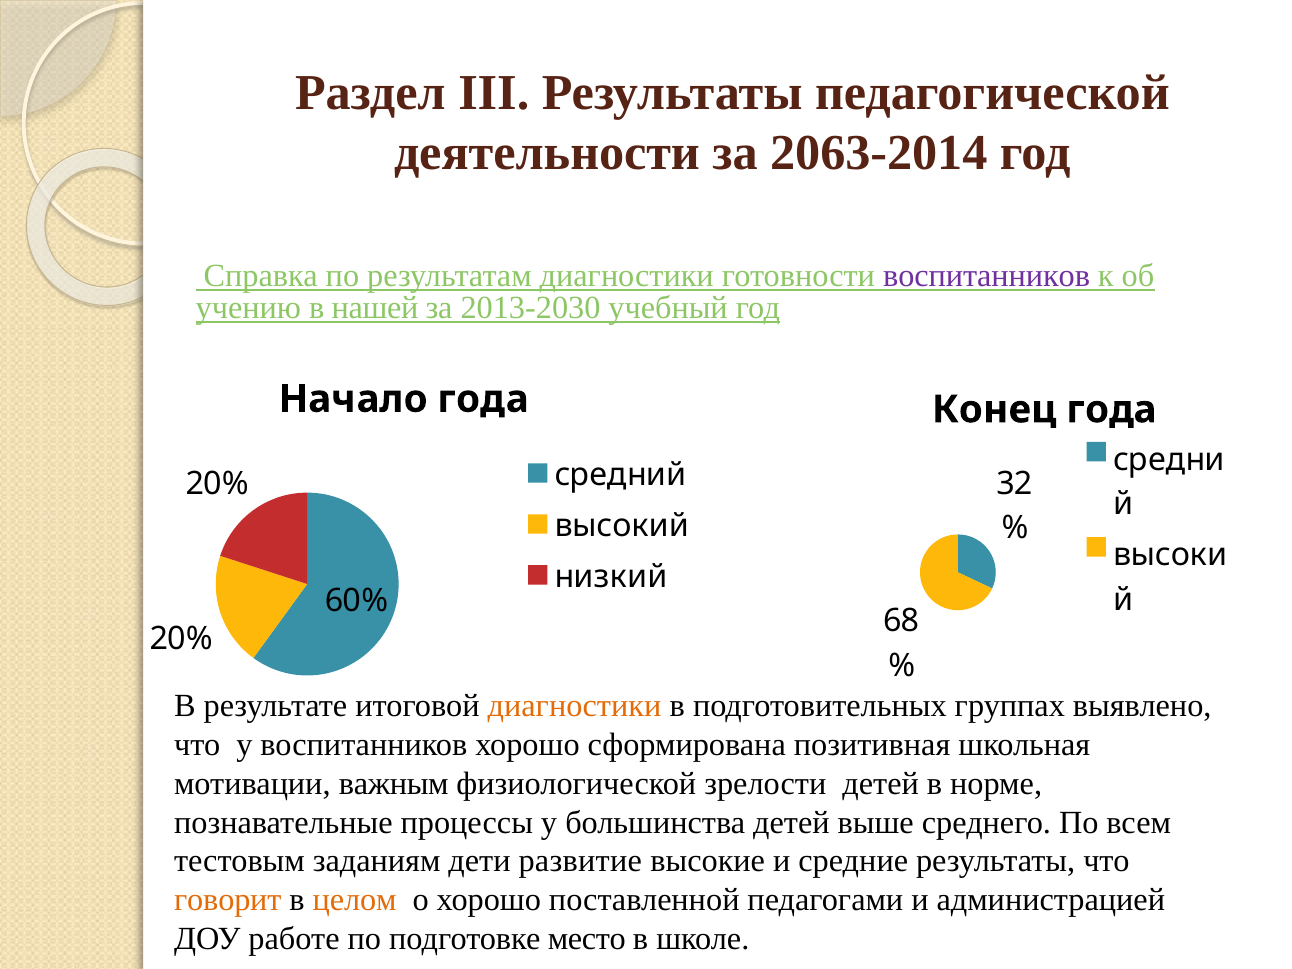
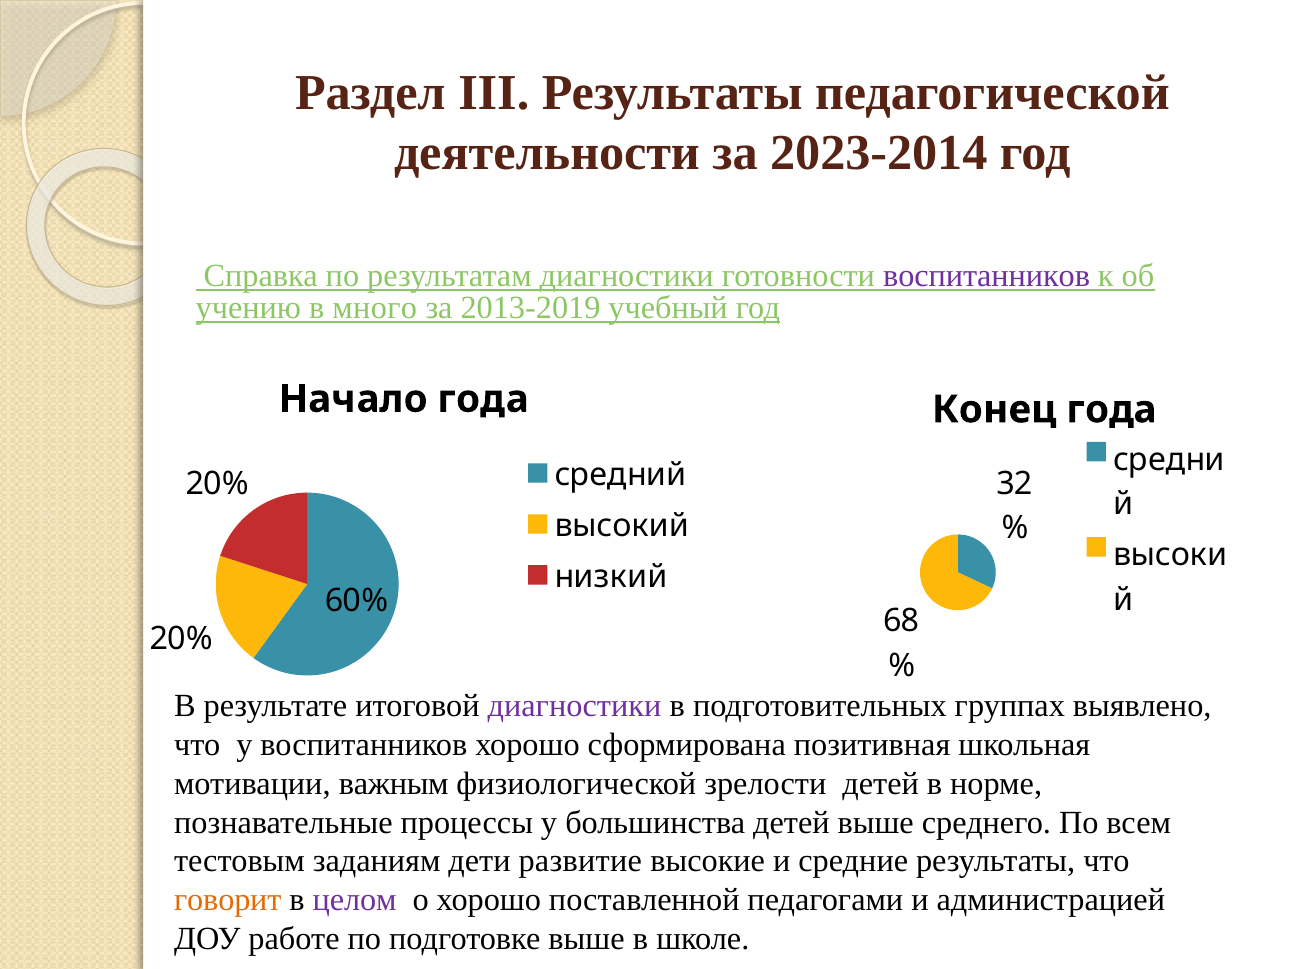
2063-2014: 2063-2014 -> 2023-2014 (879, 153)
нашей: нашей -> много (375, 308)
2013-2030: 2013-2030 -> 2013-2019 (531, 308)
диагностики colour: orange -> purple (575, 706)
целом colour: orange -> purple (355, 900)
подготовке место: место -> выше (587, 939)
